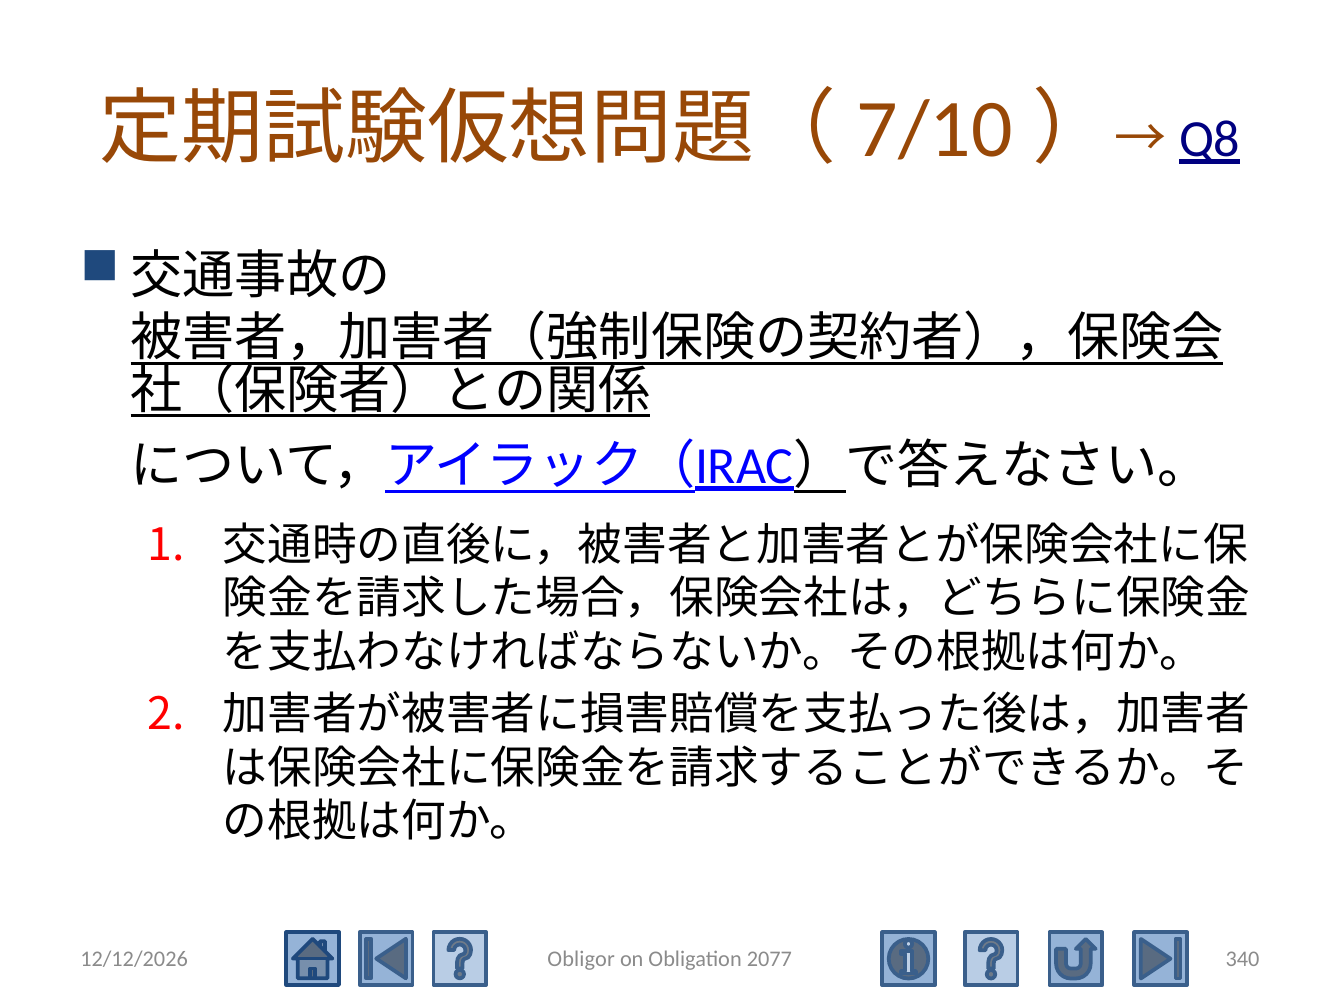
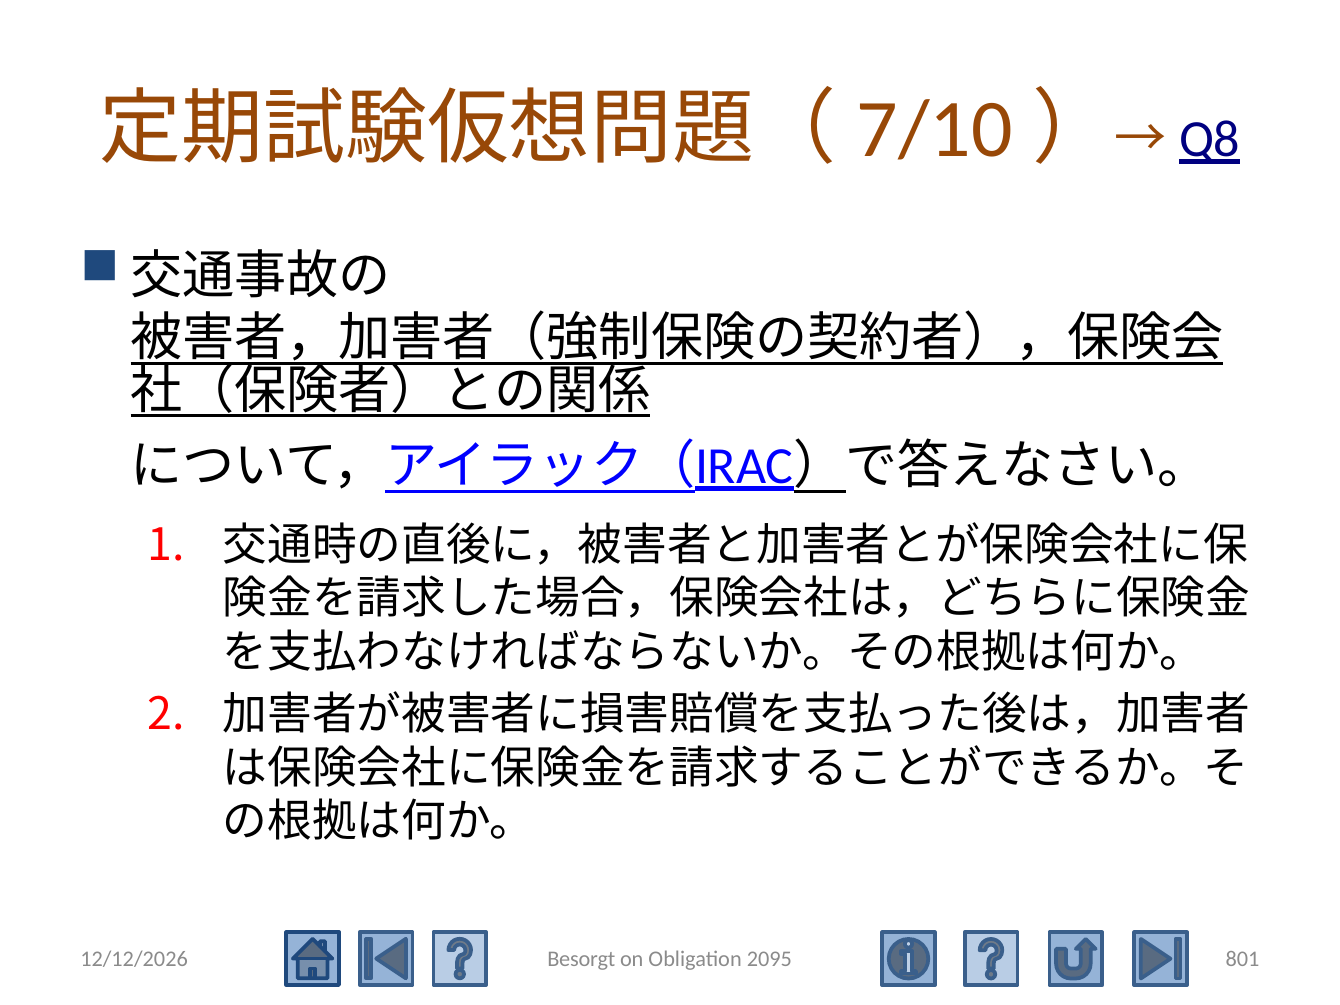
Obligor: Obligor -> Besorgt (581, 960)
2077: 2077 -> 2095 (769, 960)
340: 340 -> 801 (1243, 960)
